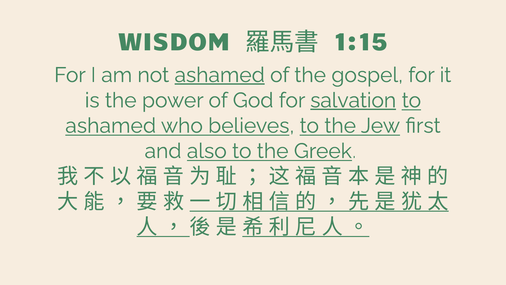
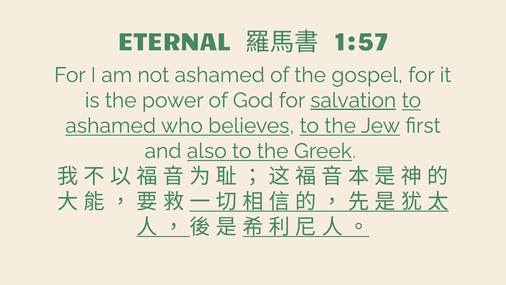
WISDOM: WISDOM -> ETERNAL (174, 42)
1:15: 1:15 -> 1:57 (361, 42)
ashamed underline: present -> none (220, 75)
